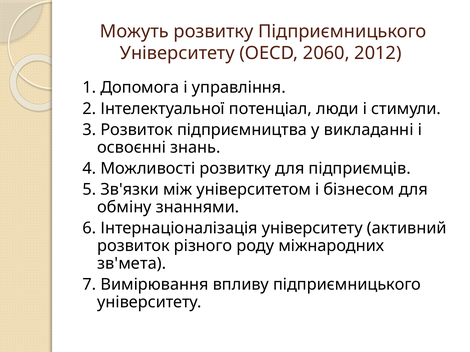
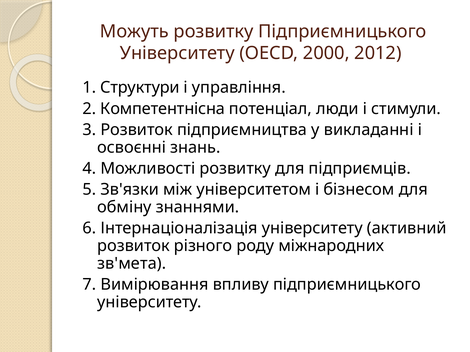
2060: 2060 -> 2000 (326, 53)
Допомога: Допомога -> Структури (140, 88)
Інтелектуальної: Інтелектуальної -> Компетентнісна (163, 109)
